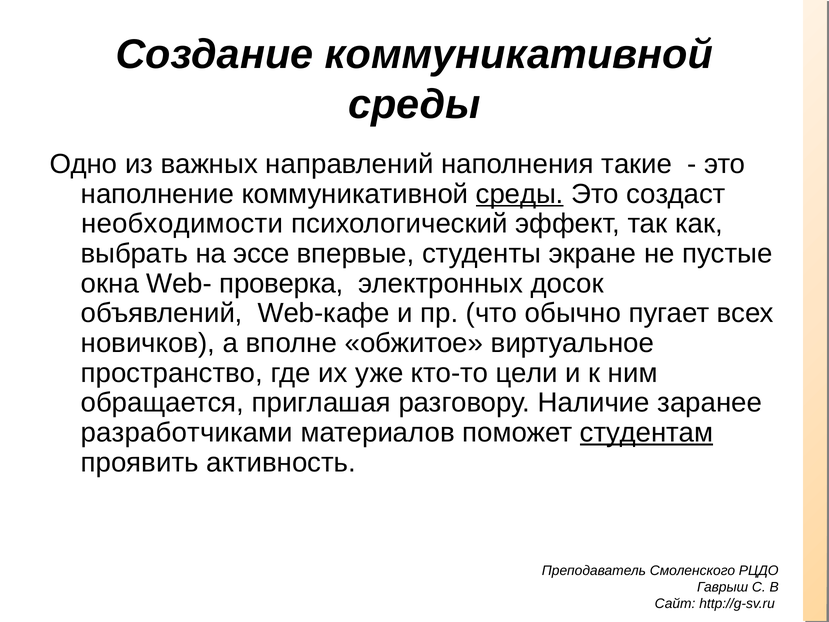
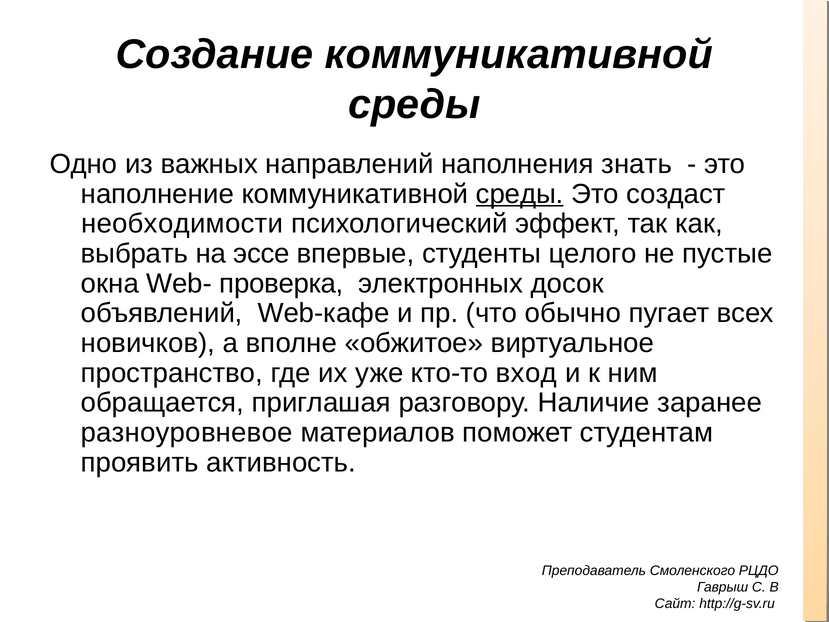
такие: такие -> знать (637, 164)
экране: экране -> целого (593, 253)
цели: цели -> вход (526, 373)
разработчиками: разработчиками -> разноуровневое (187, 432)
студентам underline: present -> none (647, 432)
